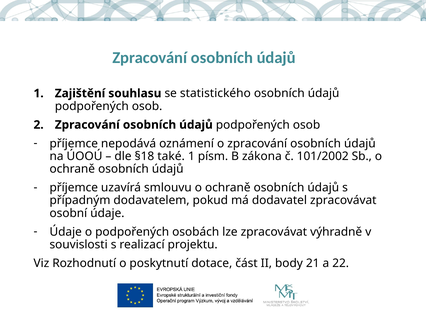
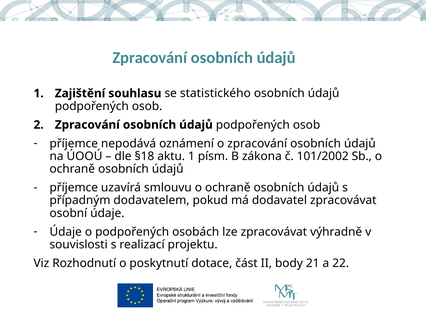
také: také -> aktu (171, 156)
